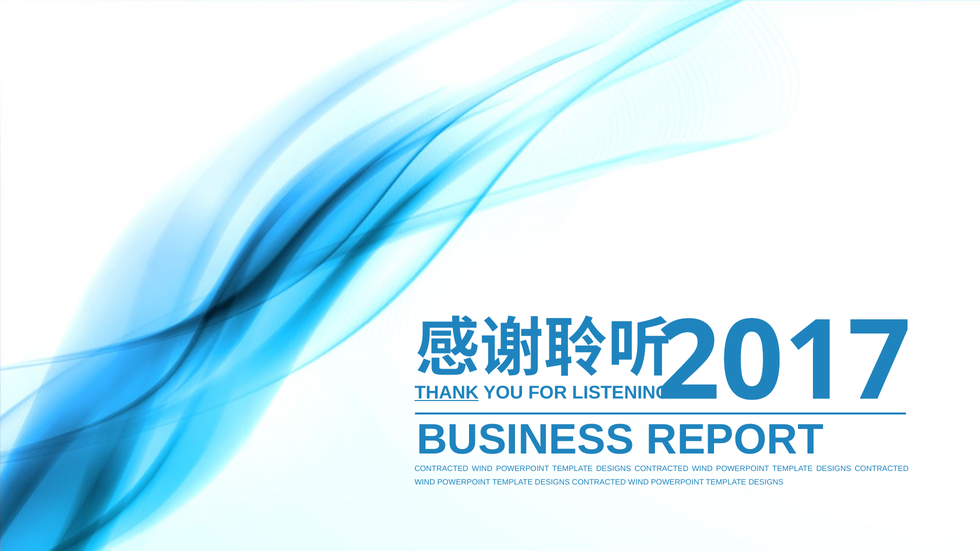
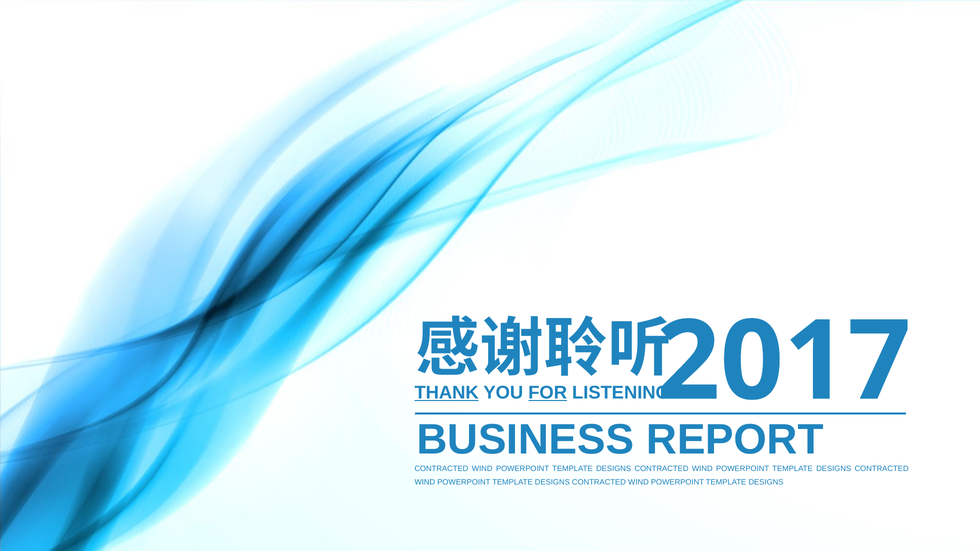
FOR underline: none -> present (548, 393)
